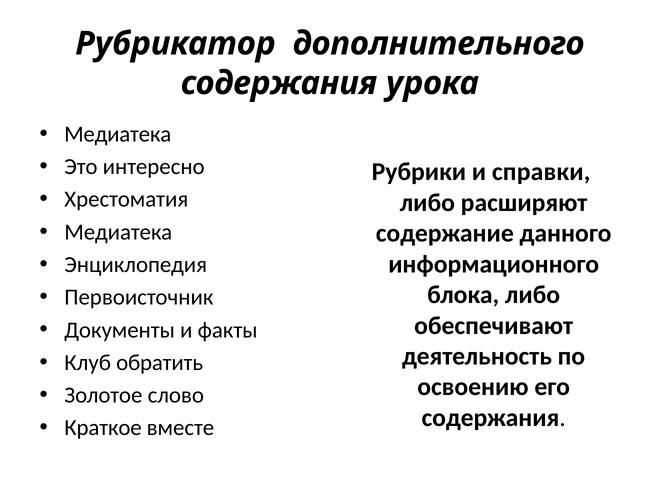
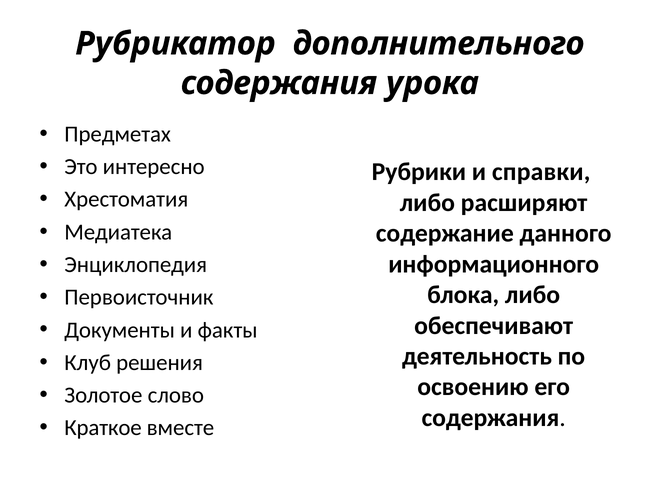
Медиатека: Медиатека -> Предметах (118, 134)
обратить: обратить -> решения (160, 363)
